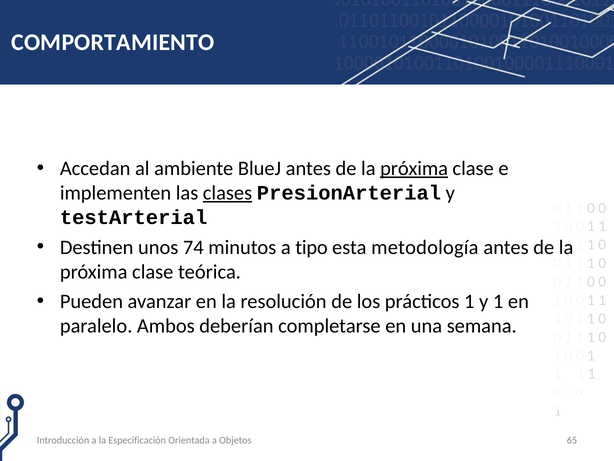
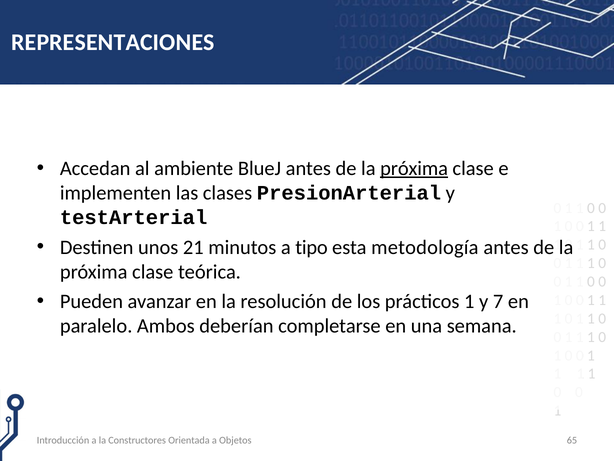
COMPORTAMIENTO: COMPORTAMIENTO -> REPRESENTACIONES (113, 42)
clases underline: present -> none (228, 193)
74: 74 -> 21 (193, 247)
y 1: 1 -> 7 (498, 301)
Especificación: Especificación -> Constructores (137, 440)
